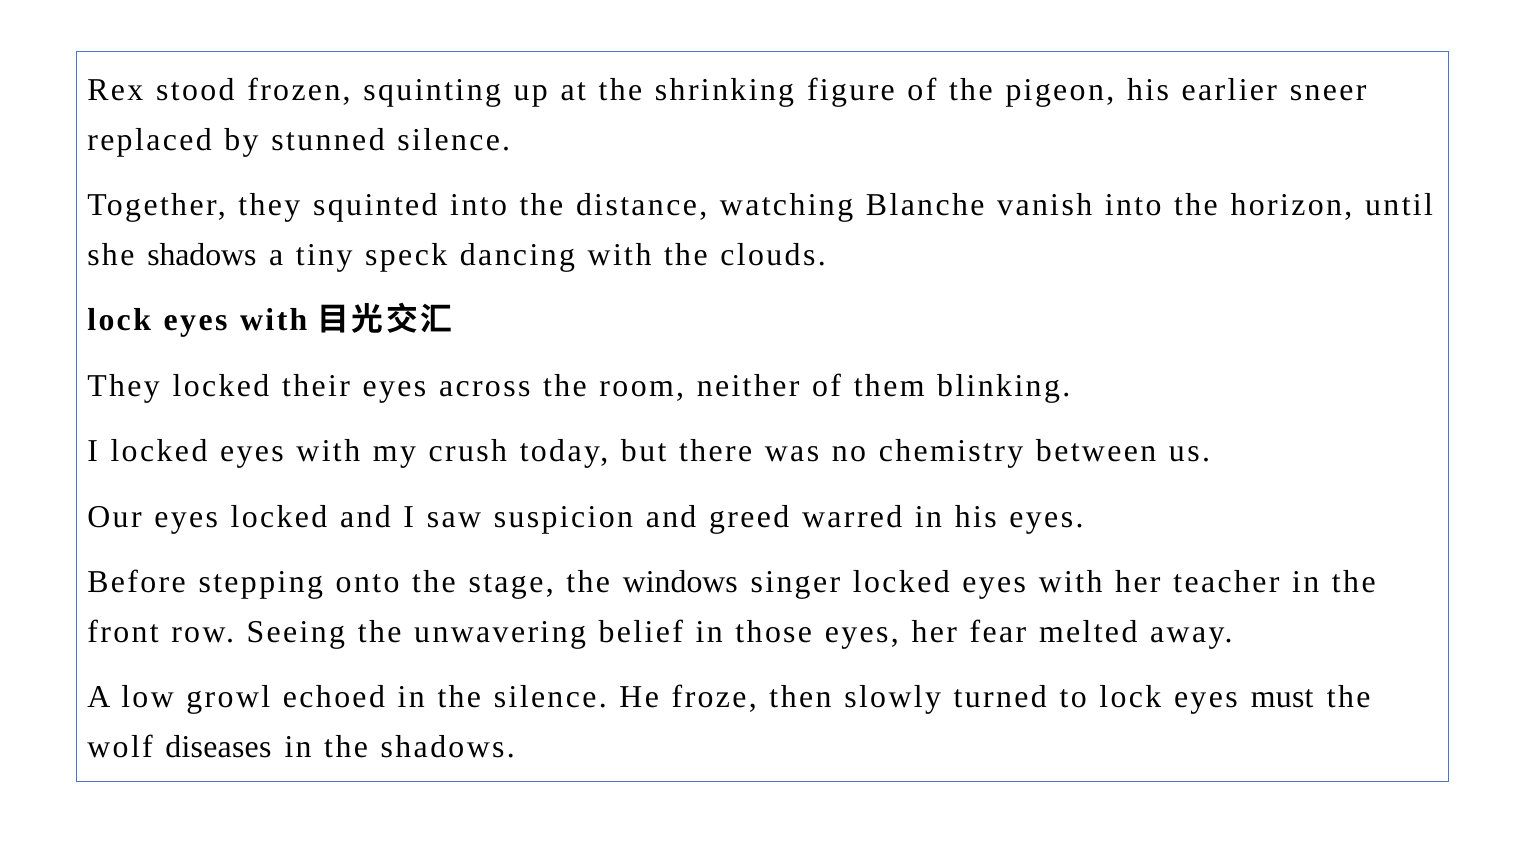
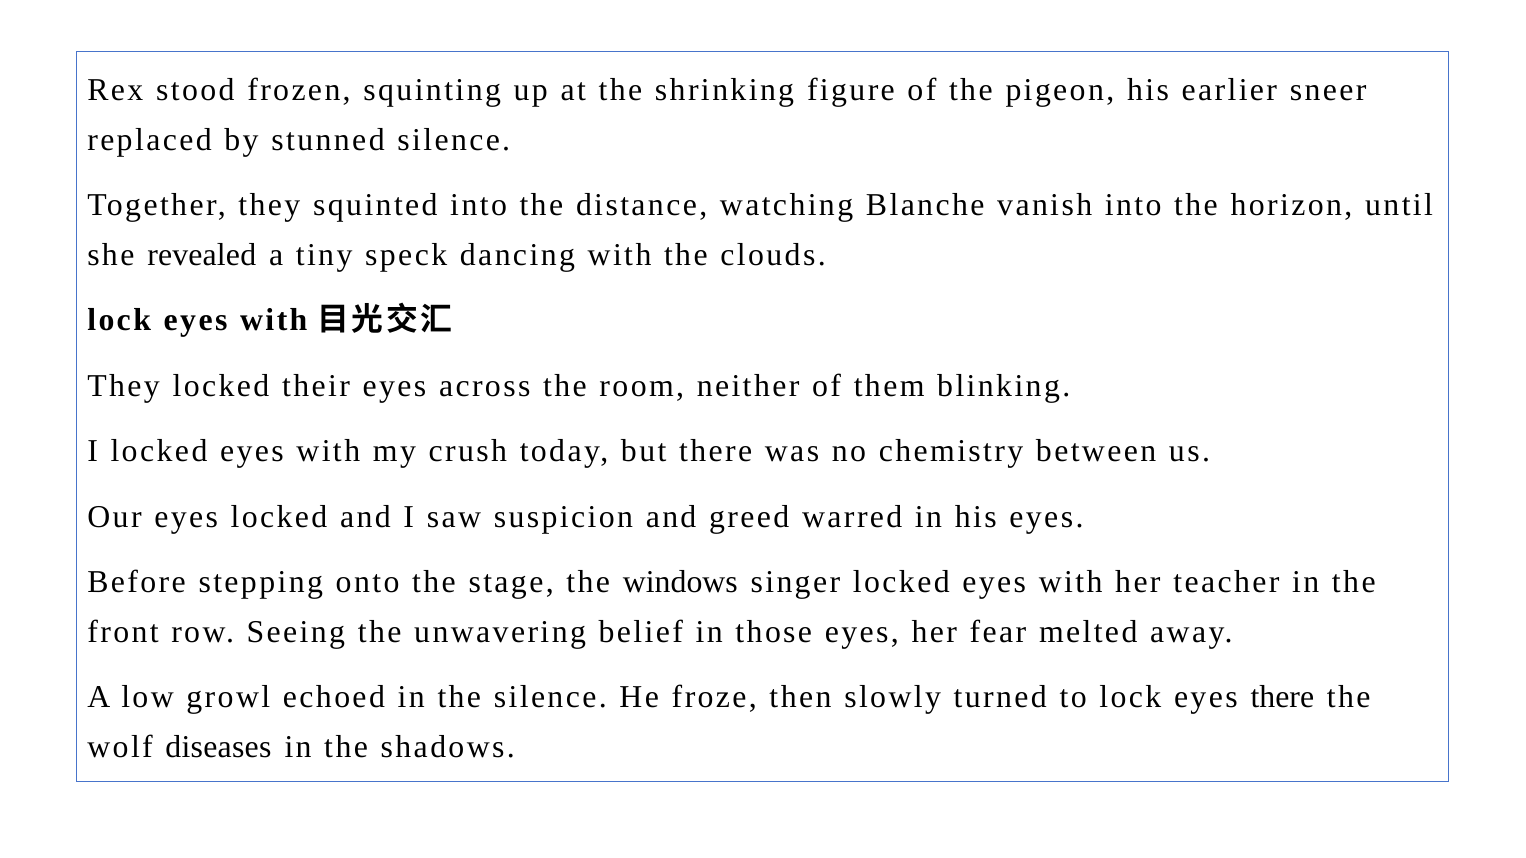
she shadows: shadows -> revealed (202, 255)
eyes must: must -> there (1282, 698)
